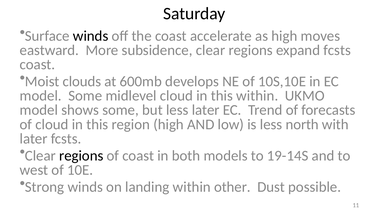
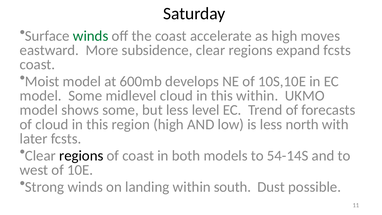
winds colour: black -> green (91, 36)
Moist clouds: clouds -> model (82, 81)
less later: later -> level (206, 110)
19-14S: 19-14S -> 54-14S (288, 156)
other: other -> south (232, 187)
